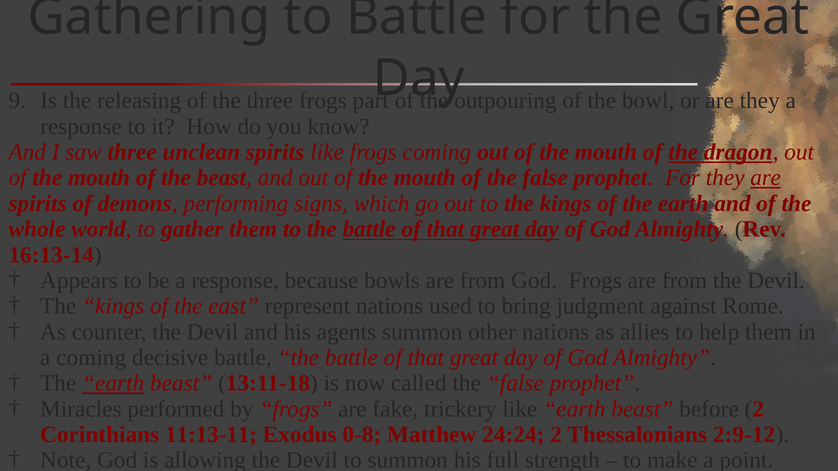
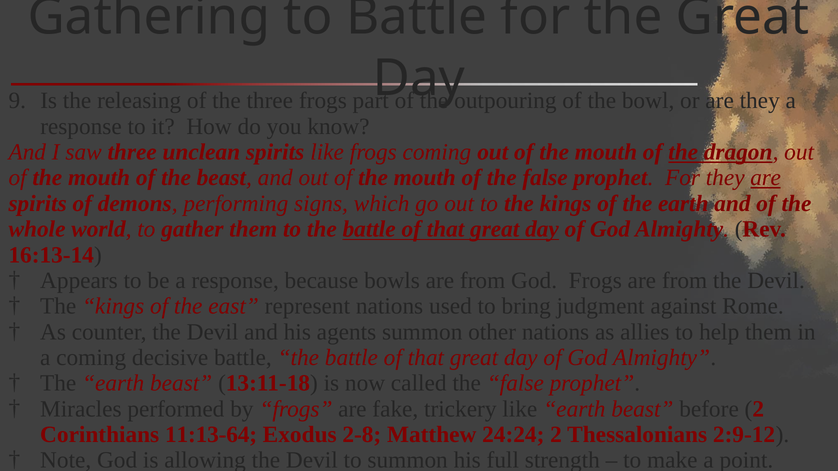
earth underline: present -> none (113, 384)
11:13-11: 11:13-11 -> 11:13-64 (211, 435)
0-8: 0-8 -> 2-8 (362, 435)
